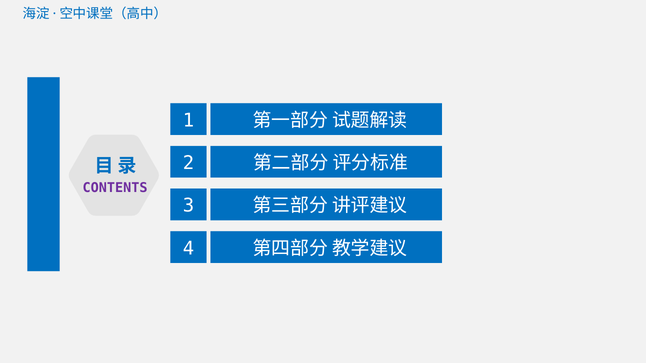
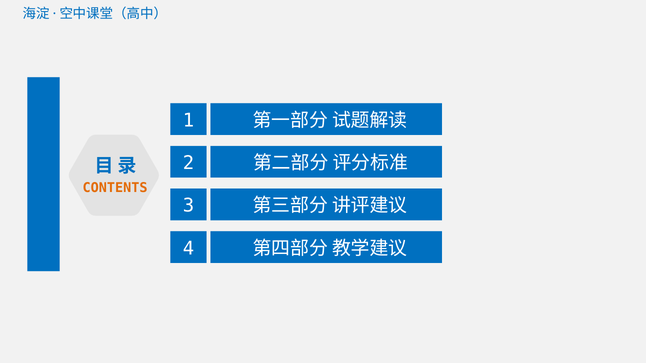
CONTENTS colour: purple -> orange (115, 188)
